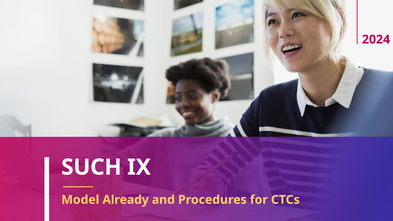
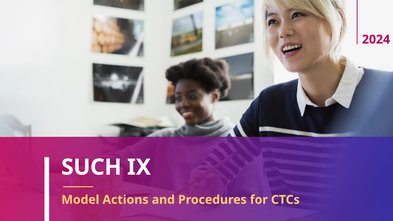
Already: Already -> Actions (126, 200)
